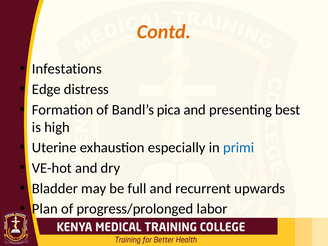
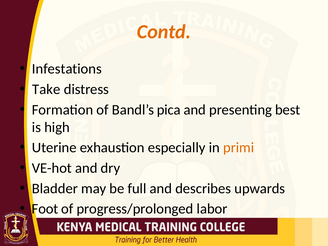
Edge: Edge -> Take (46, 89)
primi colour: blue -> orange (239, 148)
recurrent: recurrent -> describes (203, 189)
Plan: Plan -> Foot (45, 209)
